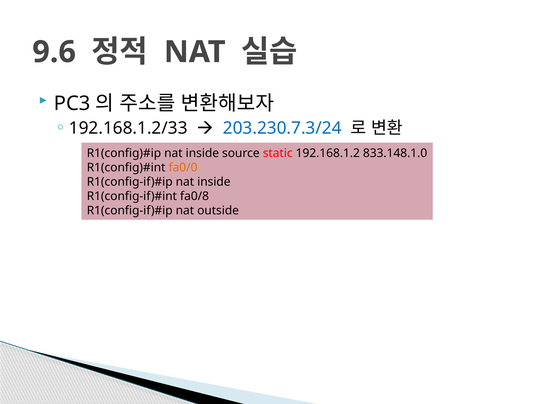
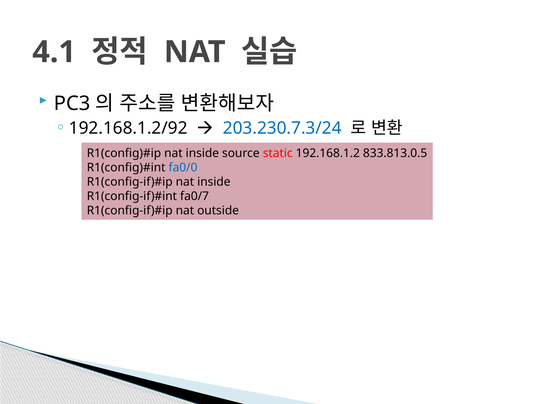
9.6: 9.6 -> 4.1 (54, 52)
192.168.1.2/33: 192.168.1.2/33 -> 192.168.1.2/92 (128, 128)
833.148.1.0: 833.148.1.0 -> 833.813.0.5 (395, 153)
fa0/0 colour: orange -> blue (183, 168)
fa0/8: fa0/8 -> fa0/7 (195, 196)
